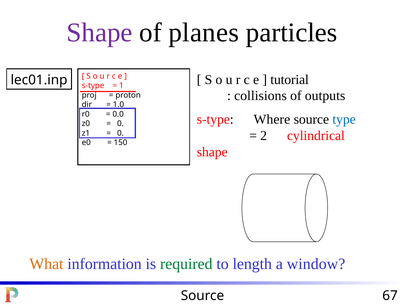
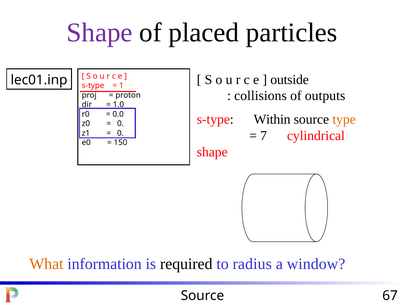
planes: planes -> placed (204, 32)
tutorial: tutorial -> outside (290, 79)
Where: Where -> Within (272, 119)
type colour: blue -> orange (344, 119)
2: 2 -> 7 (264, 135)
required colour: green -> black (186, 264)
length: length -> radius (252, 264)
